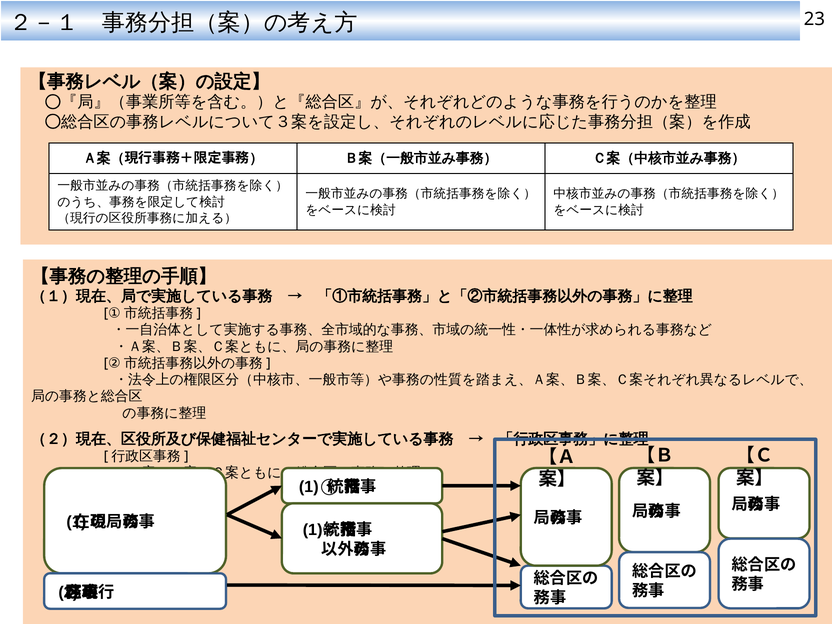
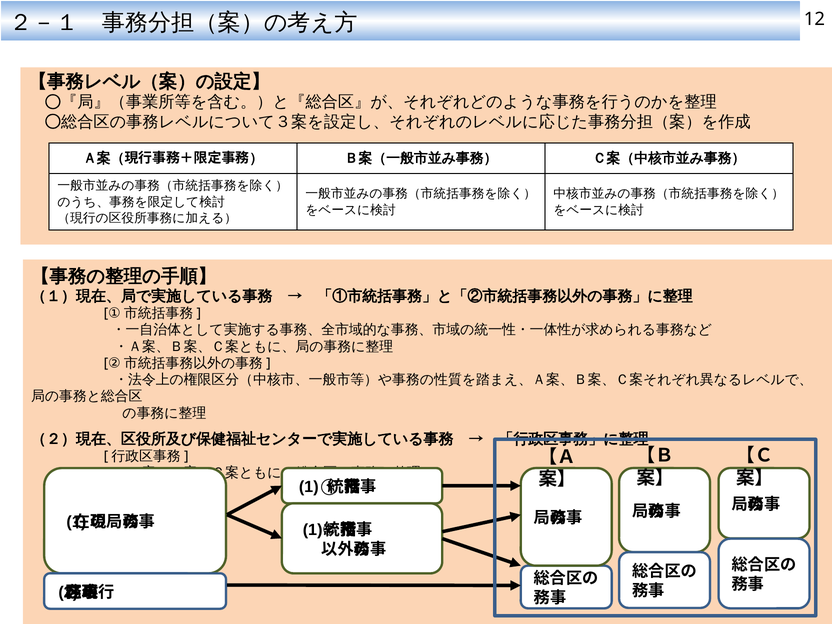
23: 23 -> 12 (814, 19)
